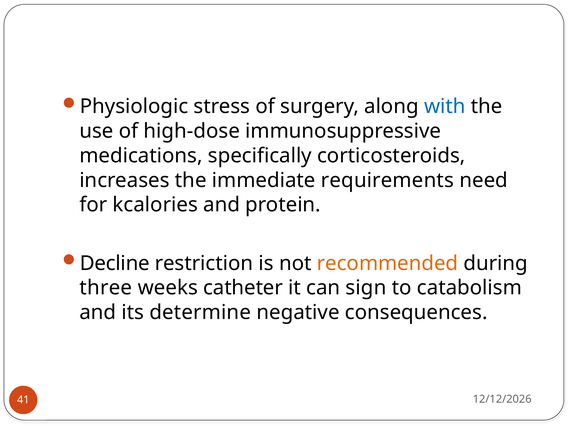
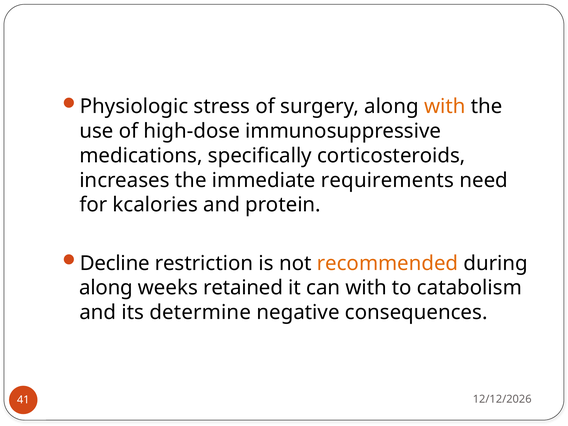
with colour: blue -> orange (445, 106)
three: three -> along (106, 288)
catheter: catheter -> retained (243, 288)
can sign: sign -> with (366, 288)
